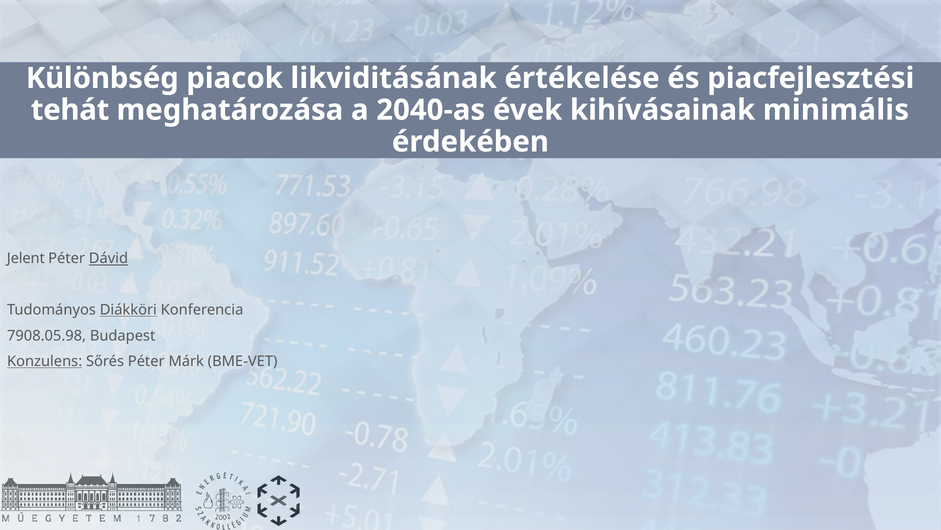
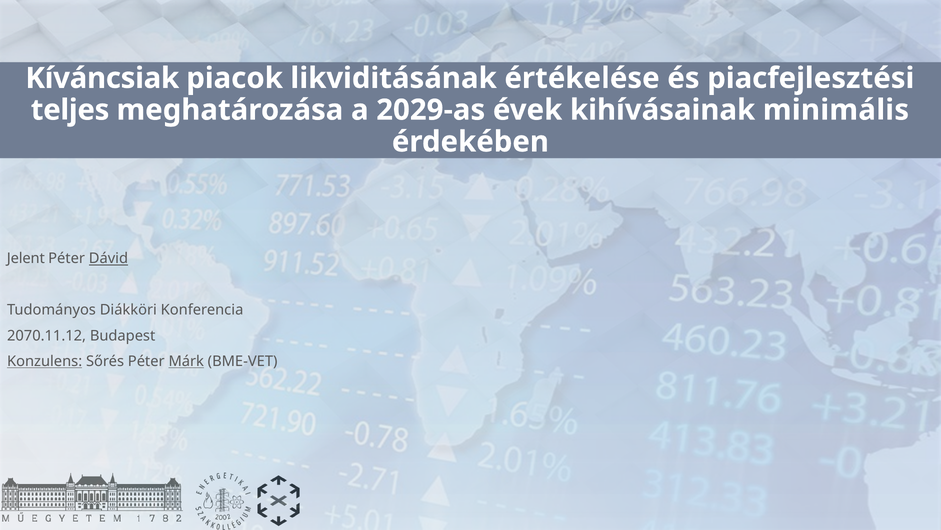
Különbség: Különbség -> Kíváncsiak (102, 78)
tehát: tehát -> teljes (70, 110)
2040-as: 2040-as -> 2029-as (431, 110)
Diákköri underline: present -> none (128, 310)
7908.05.98: 7908.05.98 -> 2070.11.12 (47, 335)
Márk underline: none -> present (186, 361)
